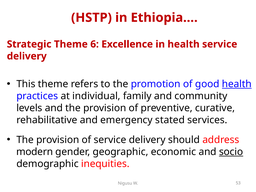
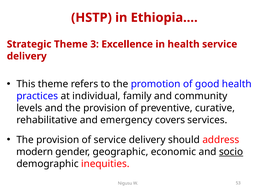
6: 6 -> 3 (95, 44)
health underline: present -> none (237, 84)
stated: stated -> covers (170, 120)
